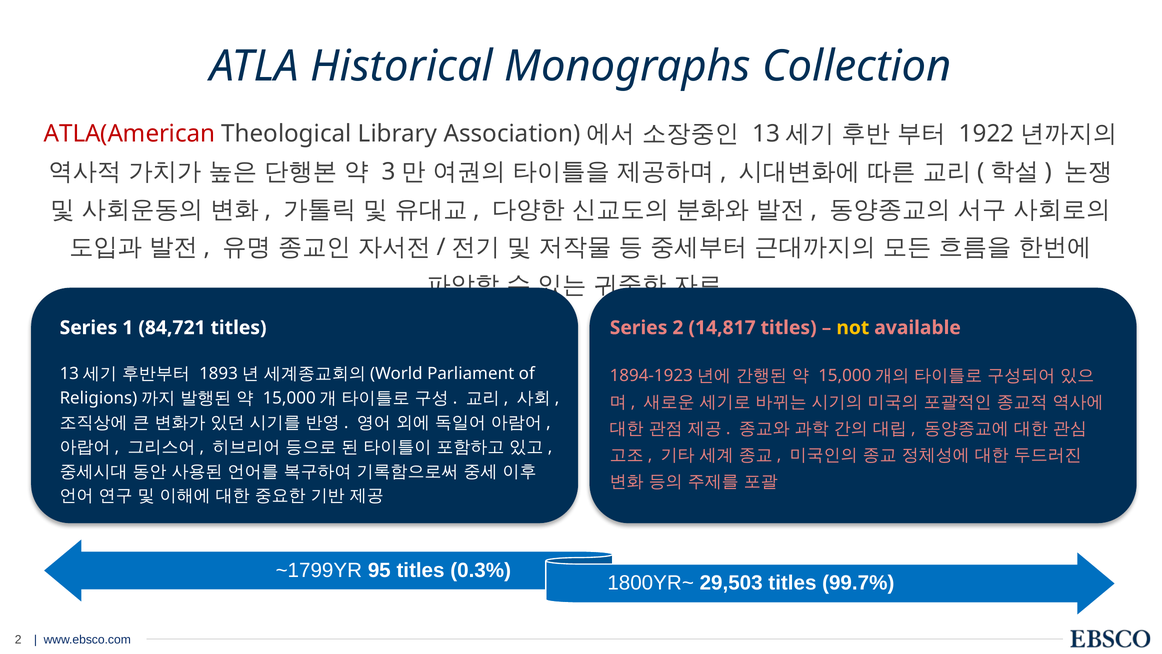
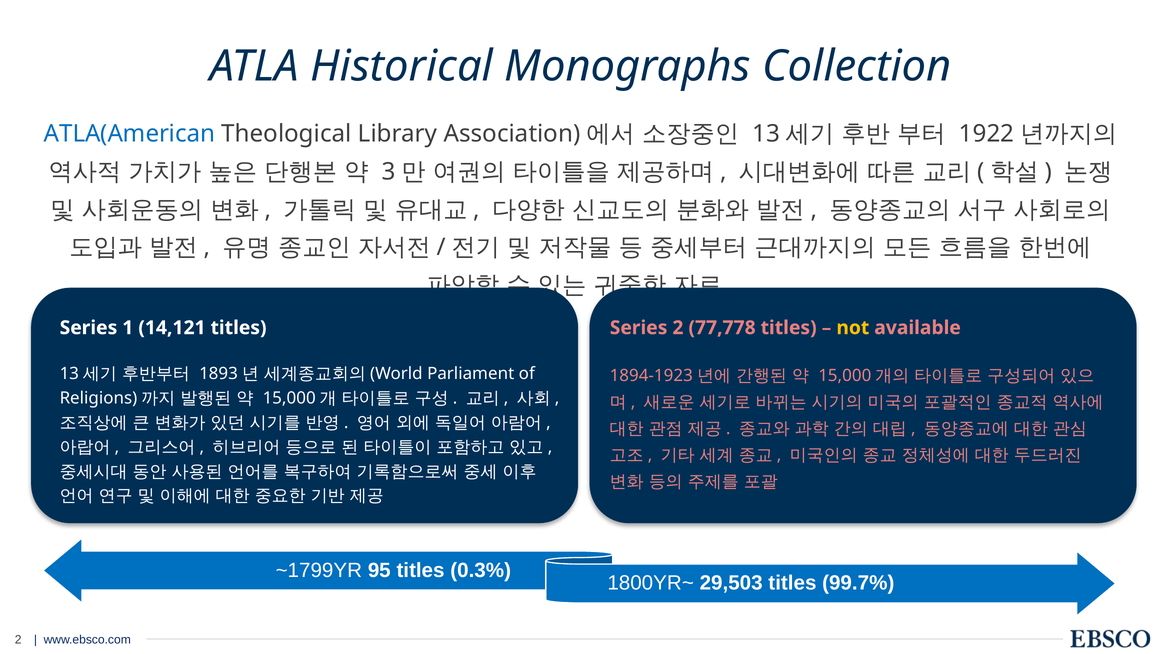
ATLA(American colour: red -> blue (129, 134)
84,721: 84,721 -> 14,121 (172, 328)
14,817: 14,817 -> 77,778 (722, 328)
